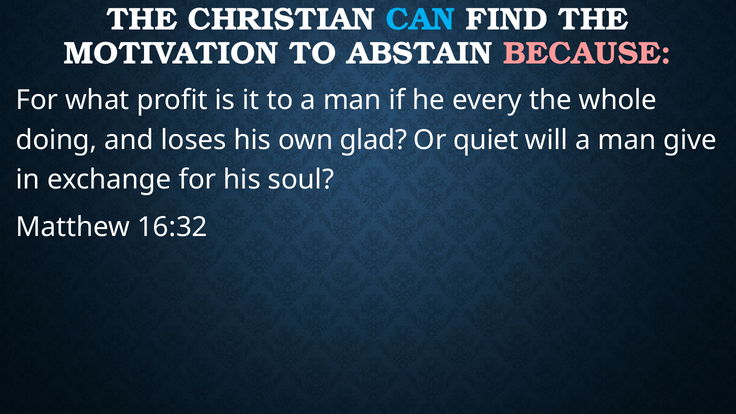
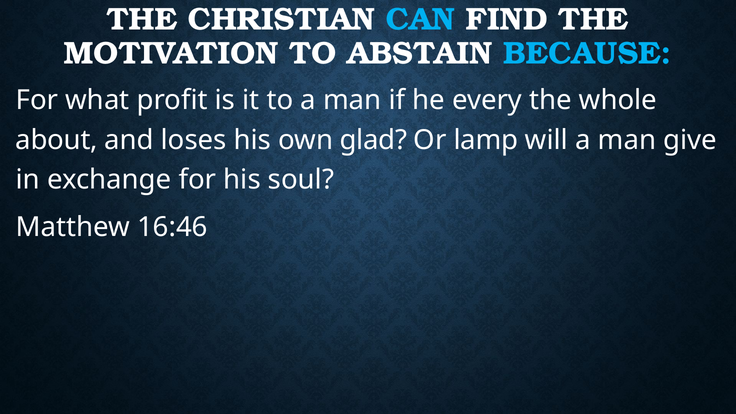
BECAUSE colour: pink -> light blue (587, 53)
doing: doing -> about (56, 140)
quiet: quiet -> lamp (486, 140)
16:32: 16:32 -> 16:46 (172, 227)
